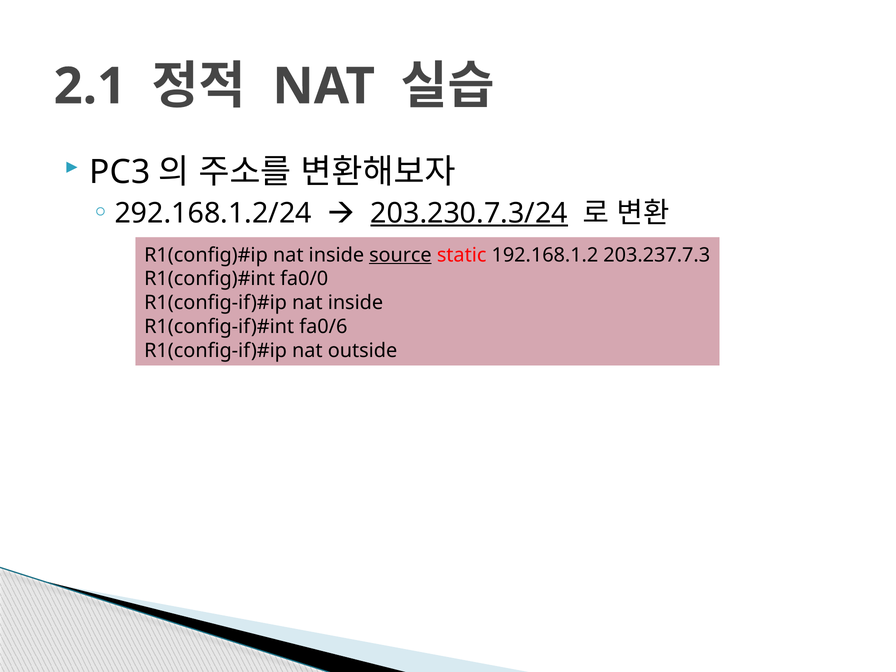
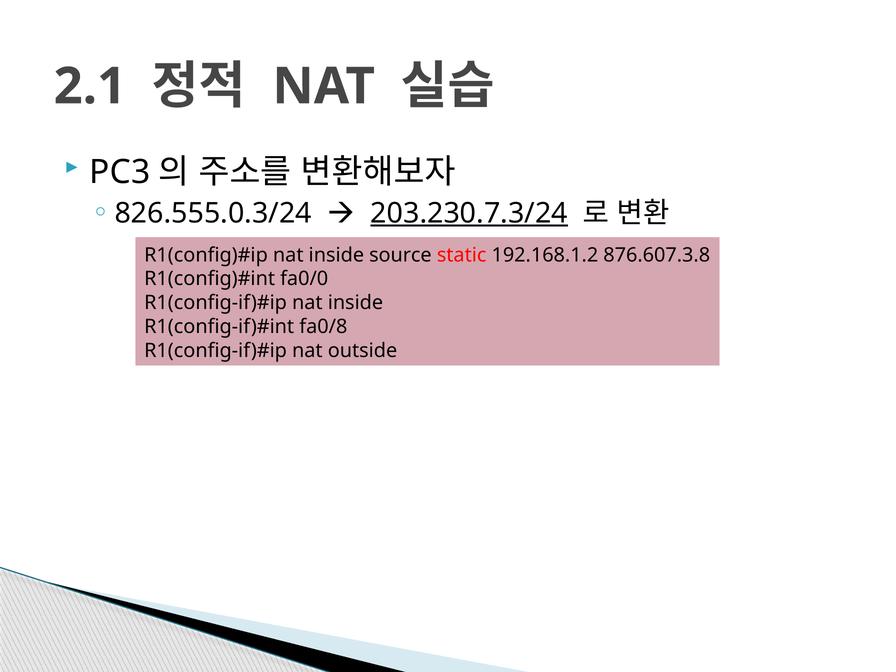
292.168.1.2/24: 292.168.1.2/24 -> 826.555.0.3/24 (213, 213)
source underline: present -> none (400, 255)
203.237.7.3: 203.237.7.3 -> 876.607.3.8 (657, 255)
fa0/6: fa0/6 -> fa0/8 (323, 327)
